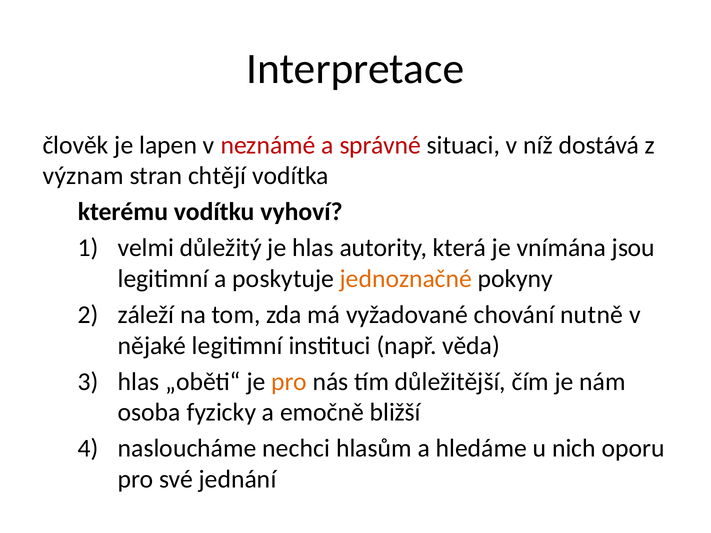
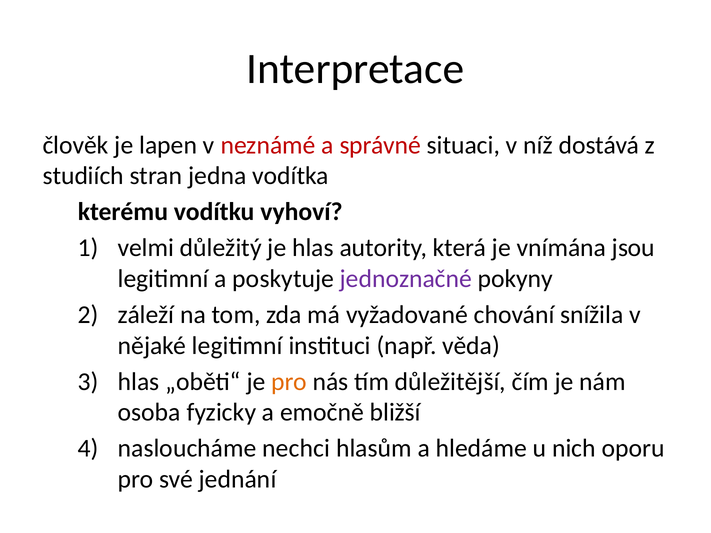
význam: význam -> studiích (83, 176)
chtějí: chtějí -> jedna (217, 176)
jednoznačné colour: orange -> purple (406, 279)
nutně: nutně -> snížila (592, 315)
